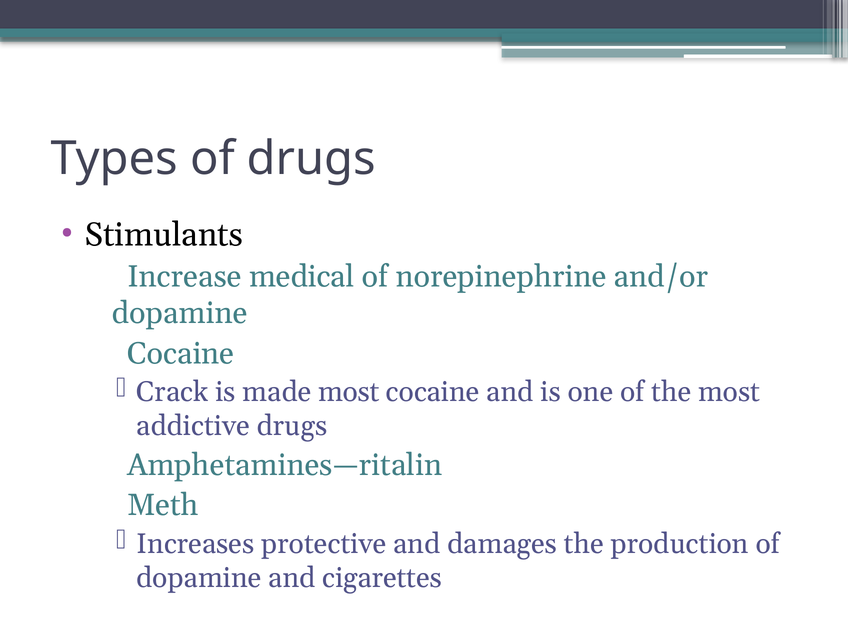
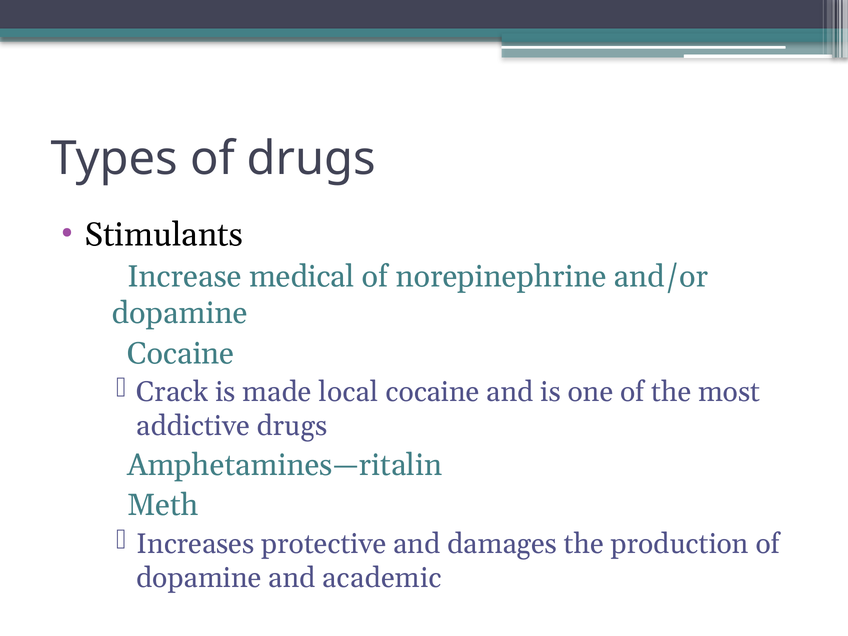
made most: most -> local (349, 392)
cigarettes: cigarettes -> academic (382, 578)
